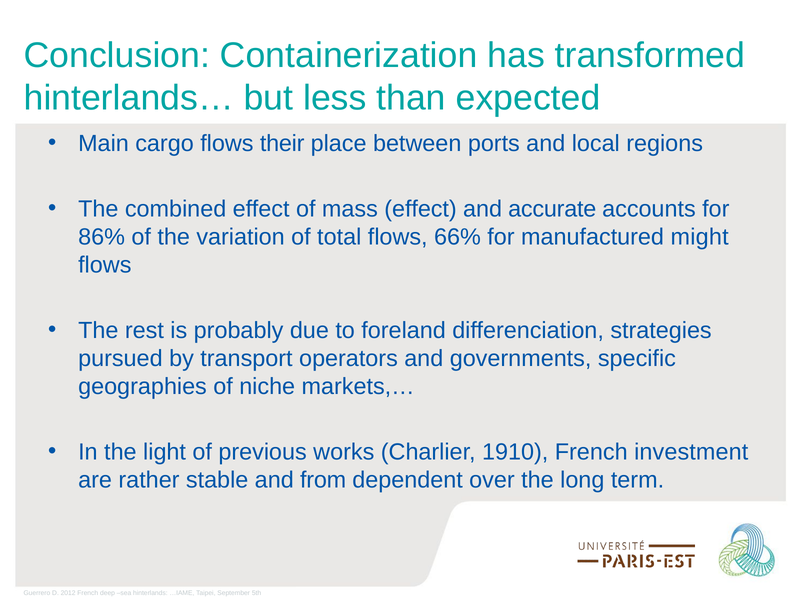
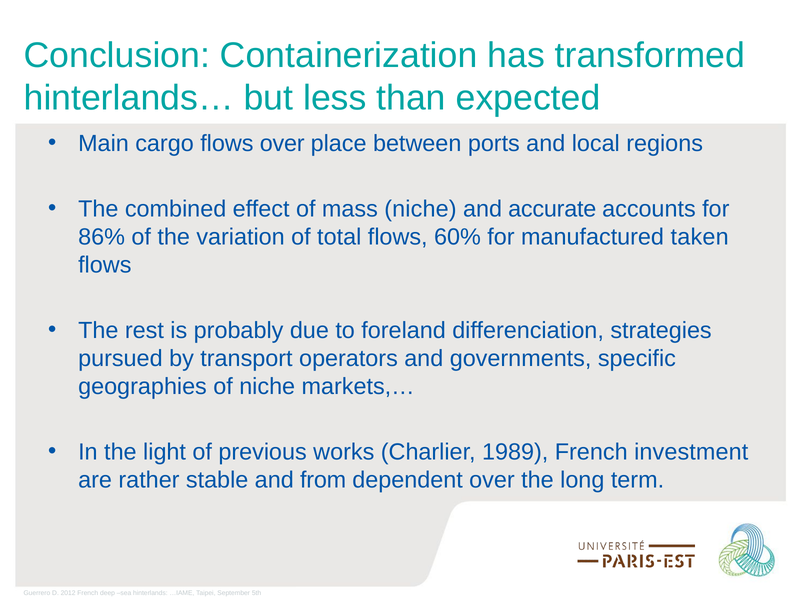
flows their: their -> over (282, 144)
mass effect: effect -> niche (420, 209)
66%: 66% -> 60% (457, 237)
might: might -> taken (700, 237)
1910: 1910 -> 1989 (515, 452)
